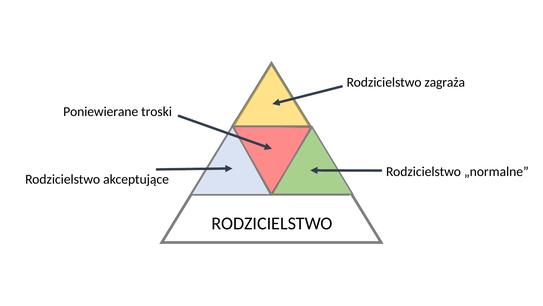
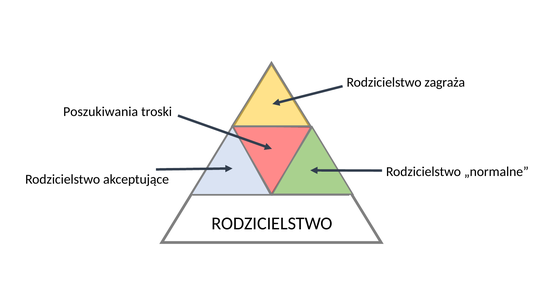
Poniewierane: Poniewierane -> Poszukiwania (101, 111)
